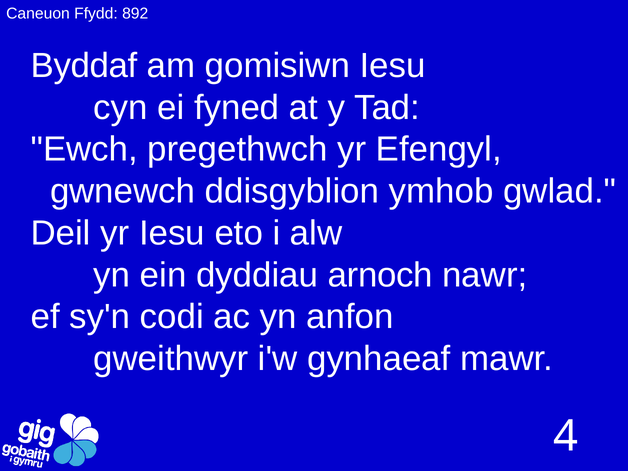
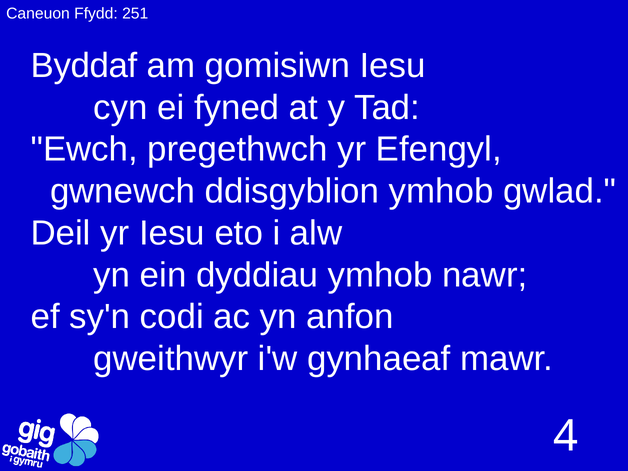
892: 892 -> 251 (135, 14)
dyddiau arnoch: arnoch -> ymhob (380, 275)
